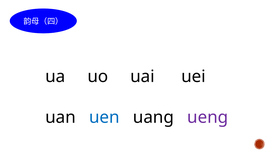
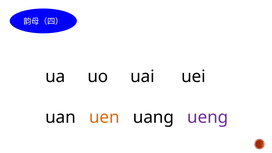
uen colour: blue -> orange (104, 117)
